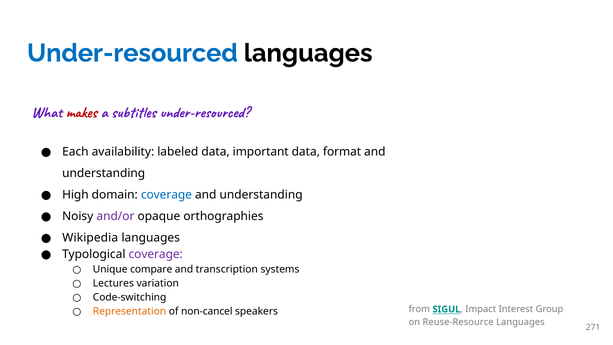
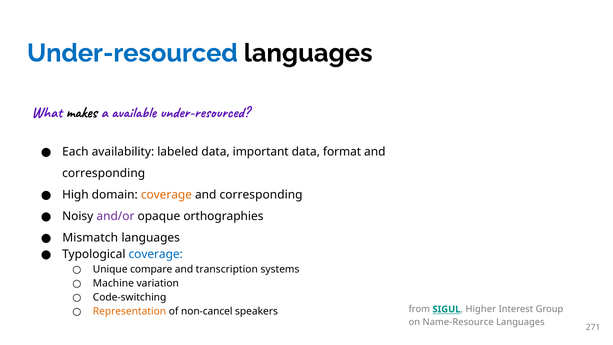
makes colour: red -> black (81, 112)
subtitles: subtitles -> available (134, 112)
understanding: understanding -> corresponding (104, 173)
coverage colour: blue -> orange (166, 195)
understanding: understanding -> corresponding (261, 195)
Wikipedia: Wikipedia -> Mismatch (90, 238)
coverage colour: purple -> blue (156, 254)
Lectures: Lectures -> Machine (113, 283)
Impact: Impact -> Higher (481, 309)
Reuse-Resource: Reuse-Resource -> Name-Resource (458, 322)
